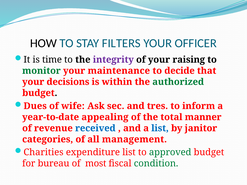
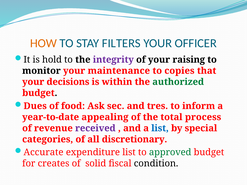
HOW colour: black -> orange (43, 43)
time: time -> hold (52, 60)
monitor colour: green -> black (41, 71)
decide: decide -> copies (179, 71)
wife: wife -> food (73, 106)
manner: manner -> process (203, 117)
received colour: blue -> purple (95, 128)
janitor: janitor -> special (201, 128)
management: management -> discretionary (135, 140)
Charities: Charities -> Accurate (43, 153)
bureau: bureau -> creates (54, 164)
most: most -> solid (96, 164)
condition colour: green -> black (156, 164)
